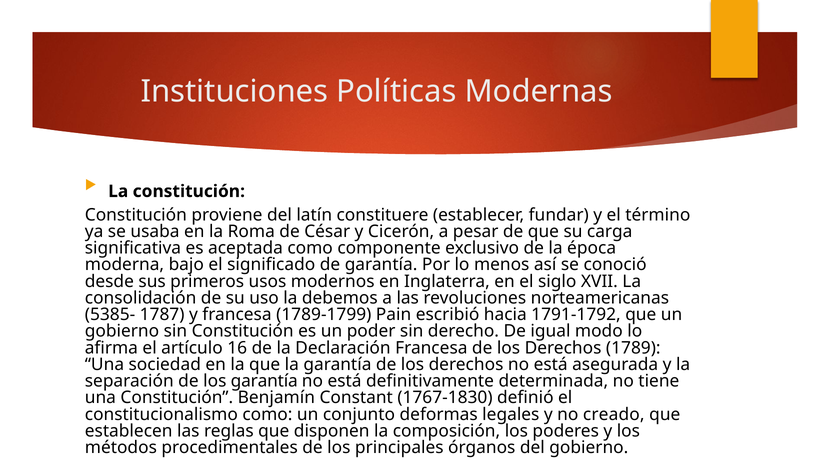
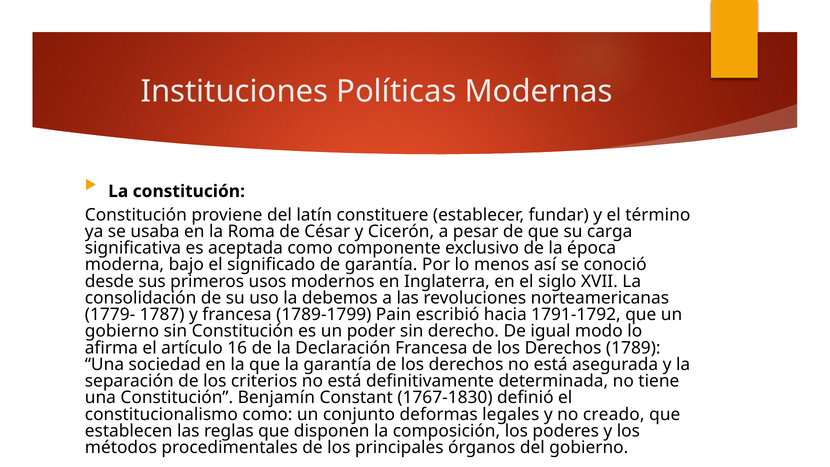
5385-: 5385- -> 1779- (110, 314)
los garantía: garantía -> criterios (264, 381)
